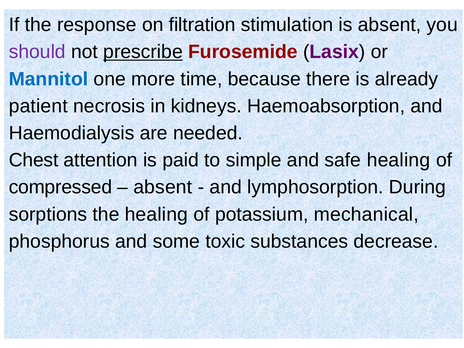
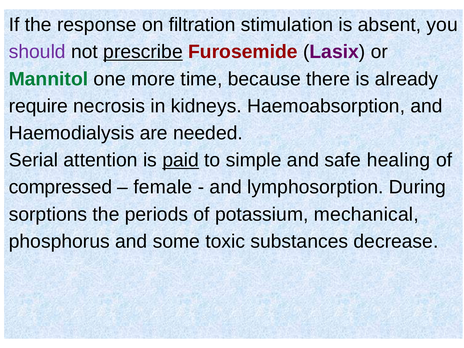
Mannitol colour: blue -> green (48, 79)
patient: patient -> require (38, 106)
Chest: Chest -> Serial (34, 160)
paid underline: none -> present (181, 160)
absent: absent -> female (163, 187)
the healing: healing -> periods (156, 214)
